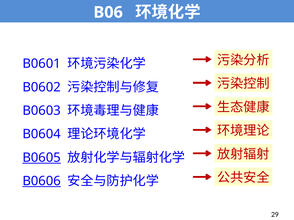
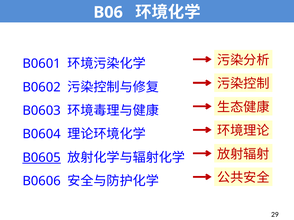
B0606 underline: present -> none (42, 181)
